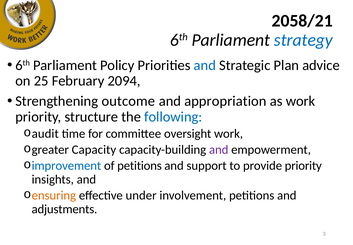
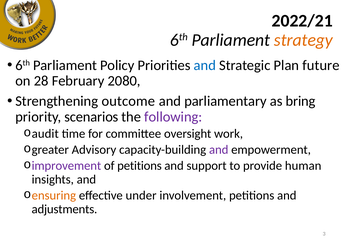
2058/21: 2058/21 -> 2022/21 (302, 21)
strategy colour: blue -> orange (303, 40)
advice: advice -> future (321, 65)
25: 25 -> 28 (41, 81)
2094: 2094 -> 2080 (124, 81)
appropriation: appropriation -> parliamentary (225, 101)
as work: work -> bring (301, 101)
structure: structure -> scenarios (91, 117)
following colour: blue -> purple (173, 117)
Capacity: Capacity -> Advisory (94, 149)
improvement colour: blue -> purple (66, 165)
provide priority: priority -> human (303, 165)
